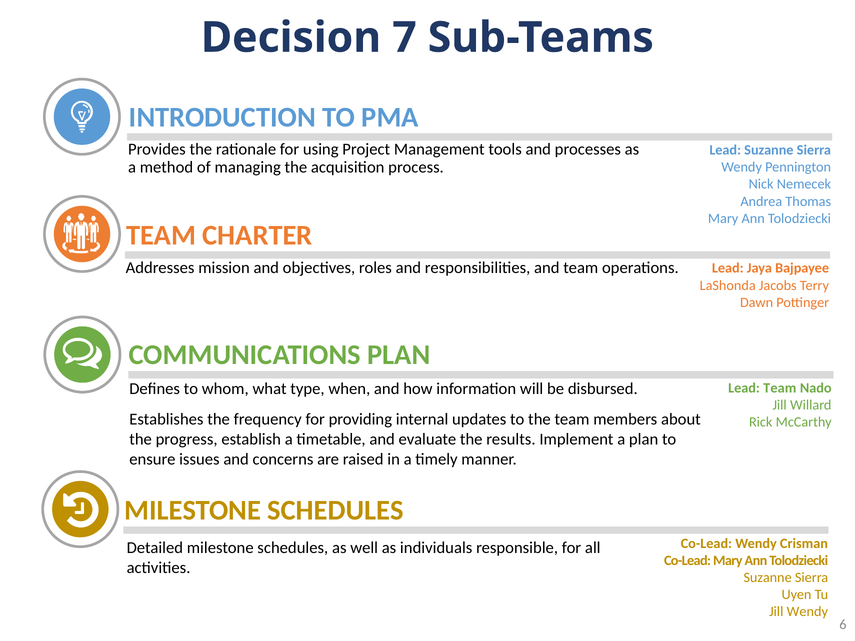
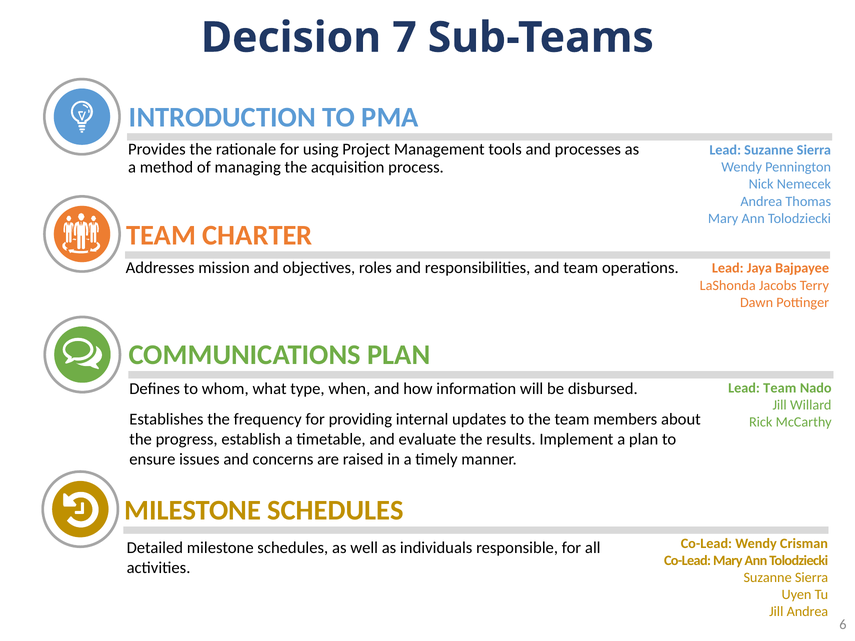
Jill Wendy: Wendy -> Andrea (807, 612)
